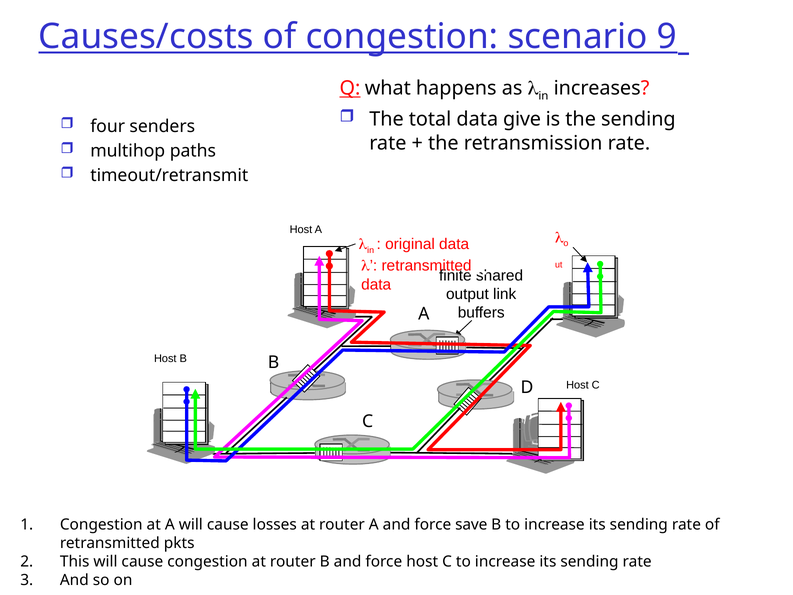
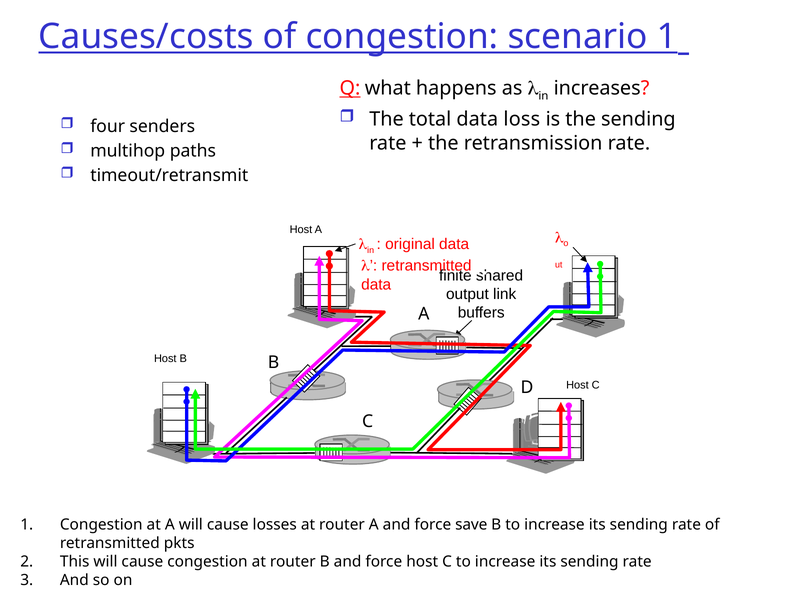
scenario 9: 9 -> 1 (667, 37)
give: give -> loss (522, 119)
